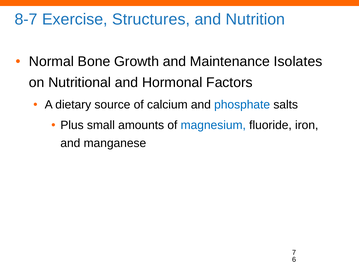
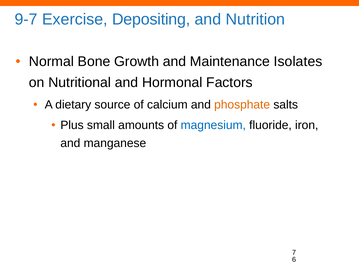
8-7: 8-7 -> 9-7 (26, 19)
Structures: Structures -> Depositing (151, 19)
phosphate colour: blue -> orange (242, 104)
